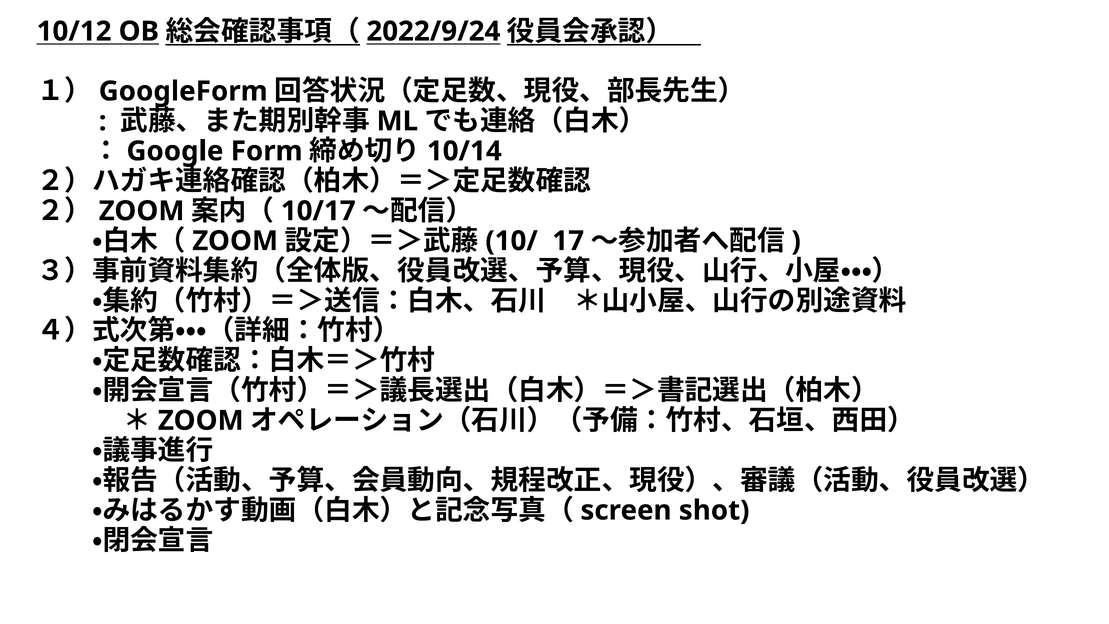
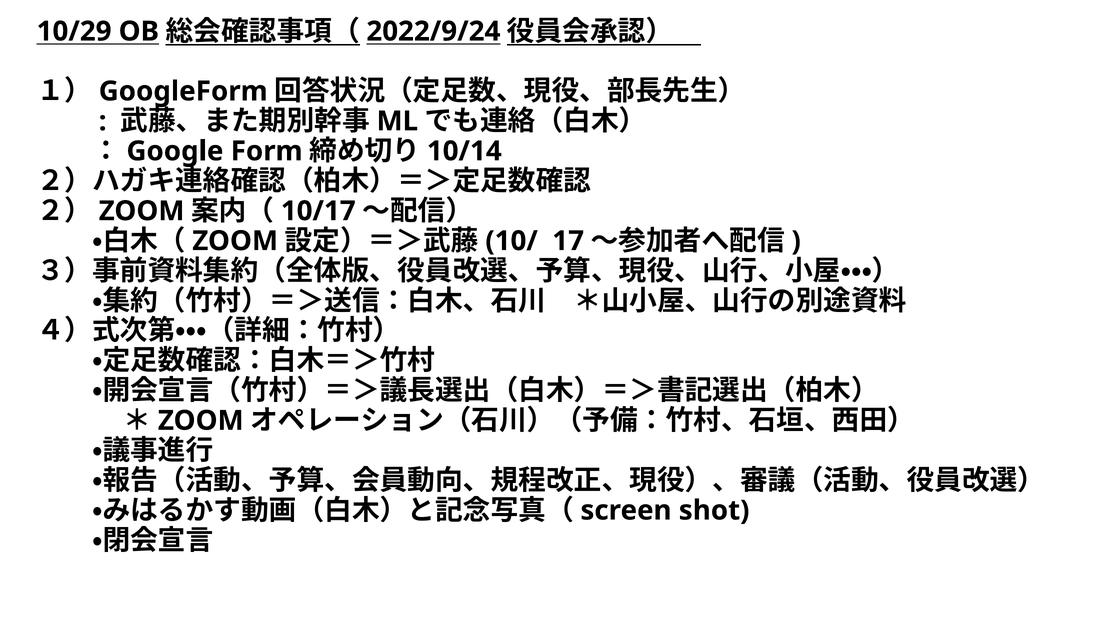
10/12: 10/12 -> 10/29 (74, 31)
